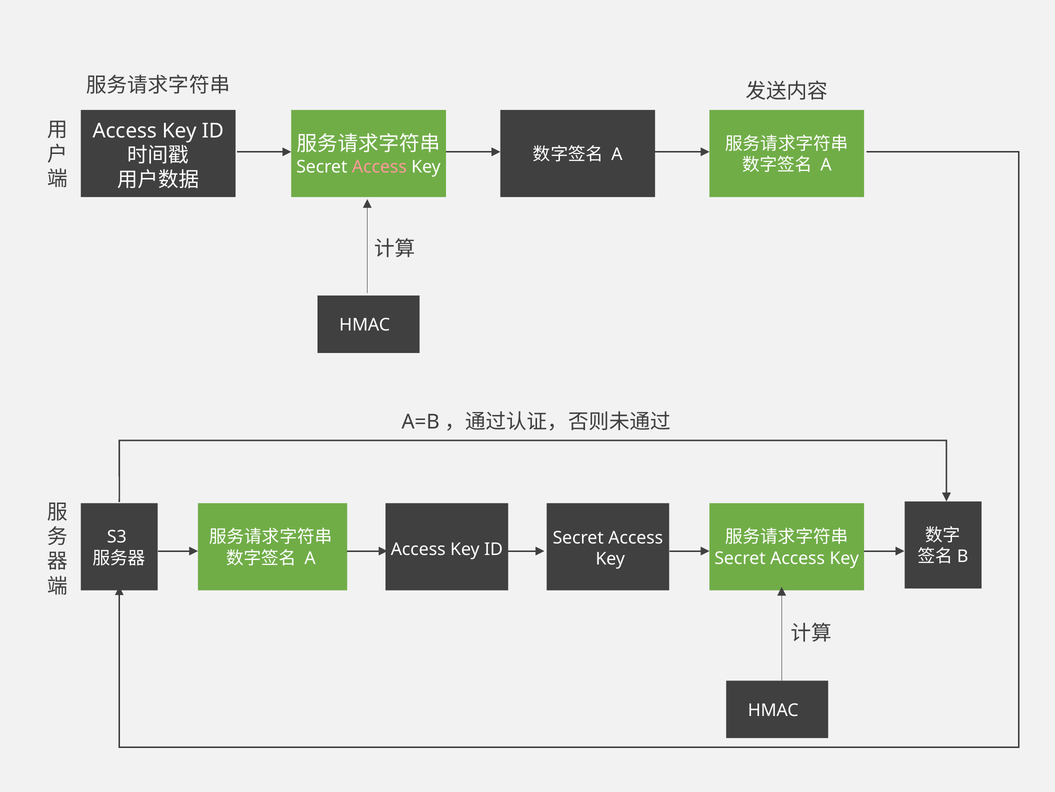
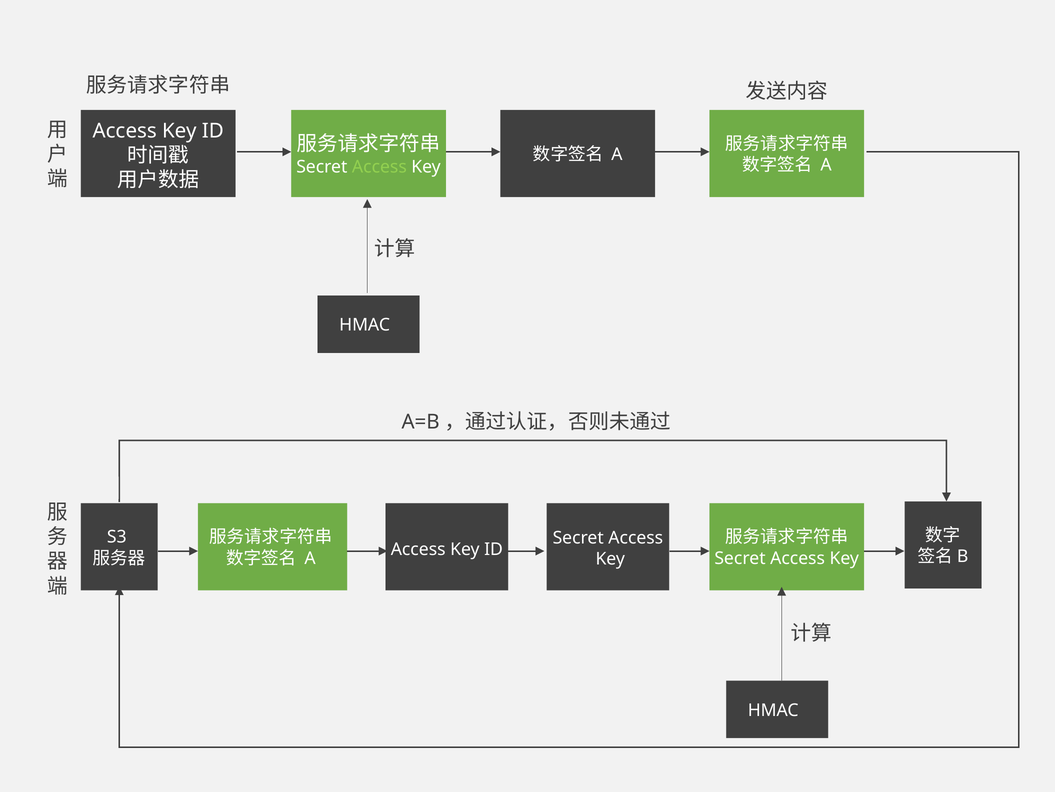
Access colour: pink -> light green (379, 167)
